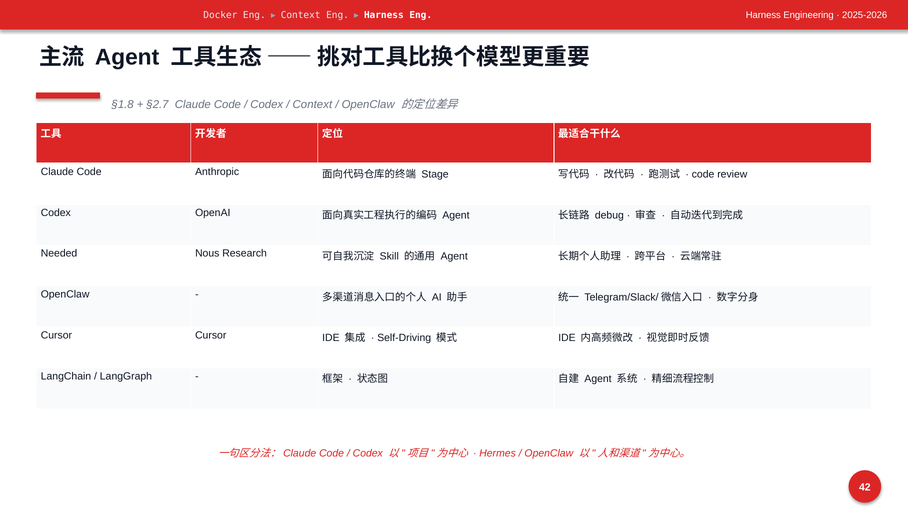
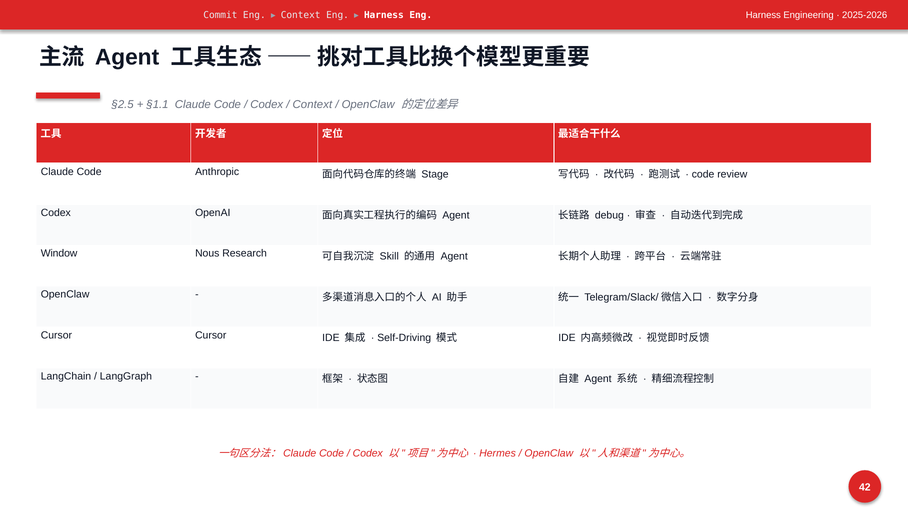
Docker: Docker -> Commit (220, 15)
§1.8: §1.8 -> §2.5 (123, 104)
§2.7: §2.7 -> §1.1 (158, 104)
Needed: Needed -> Window (59, 253)
